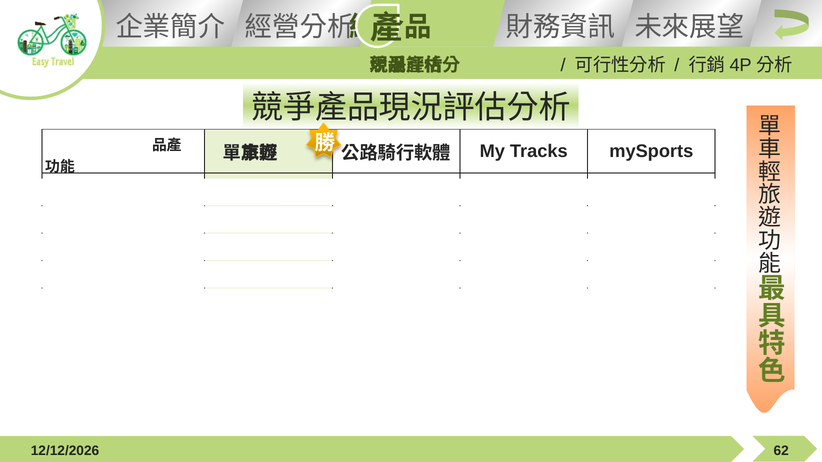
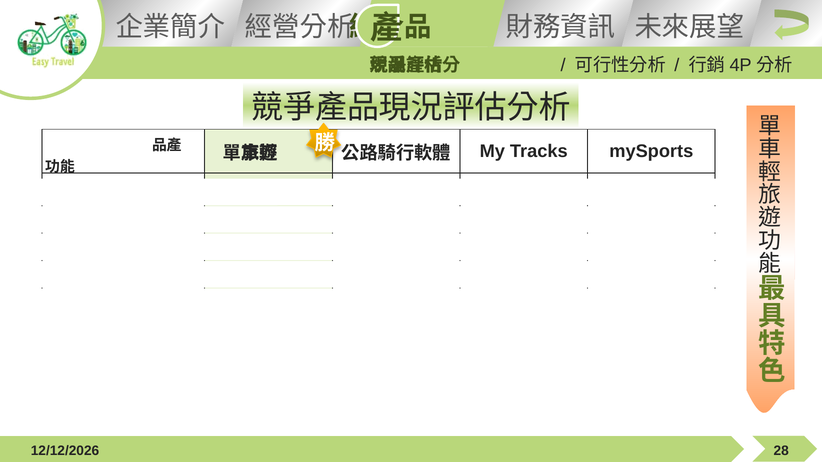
62: 62 -> 28 (781, 451)
